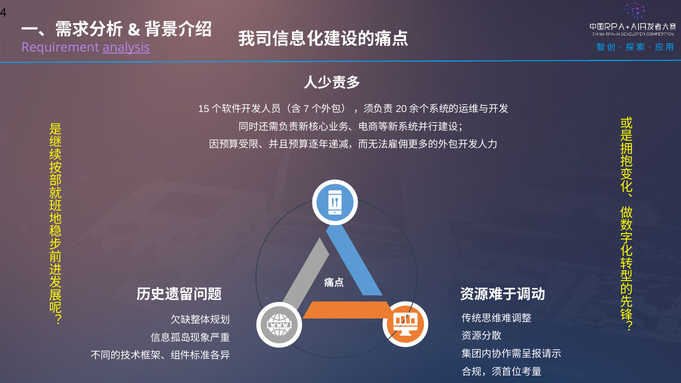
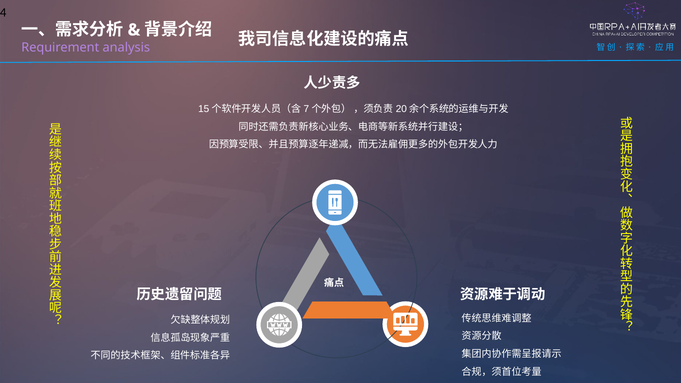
analysis underline: present -> none (126, 47)
